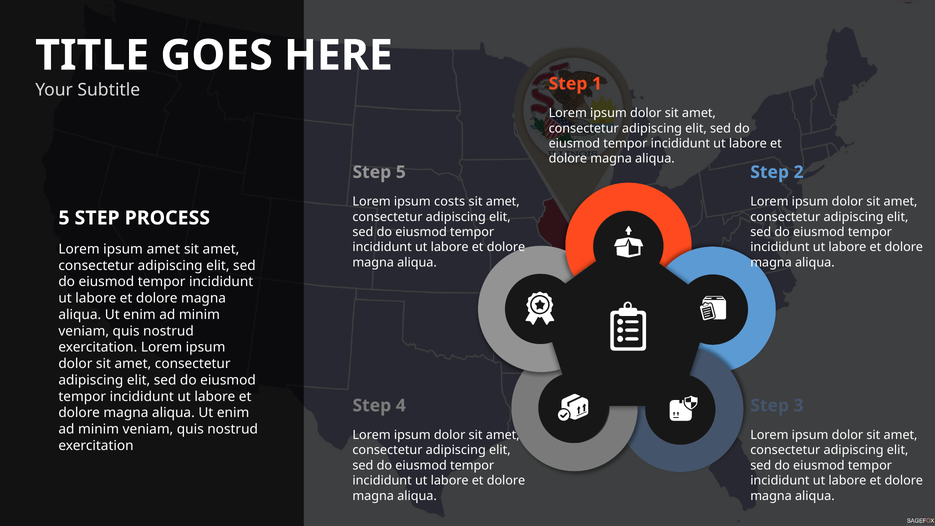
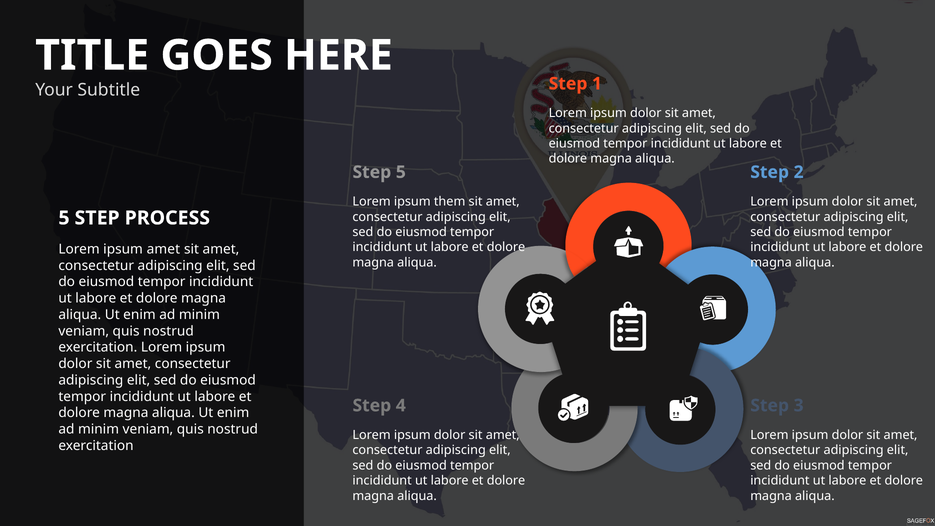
costs: costs -> them (450, 202)
